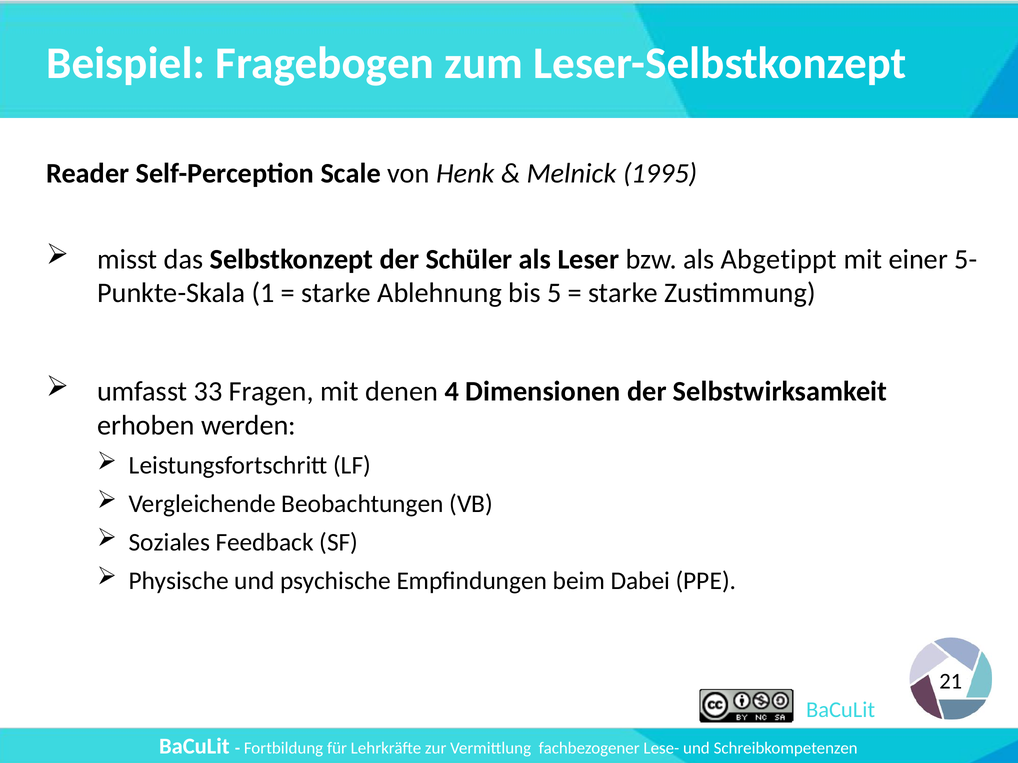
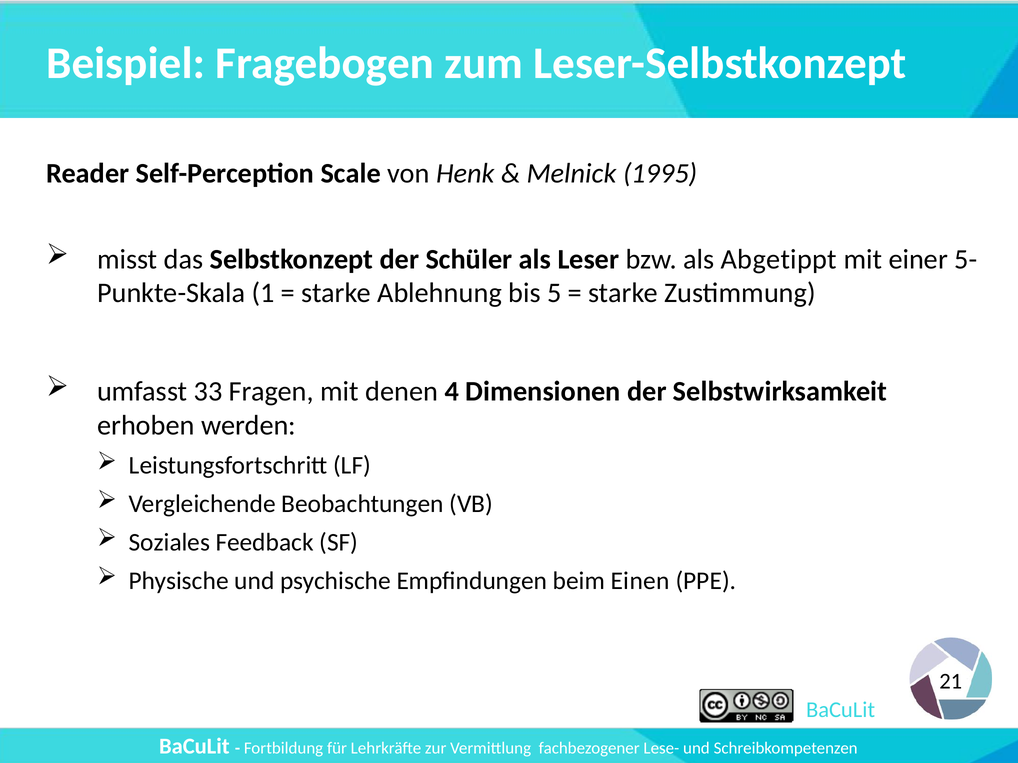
Dabei: Dabei -> Einen (640, 581)
